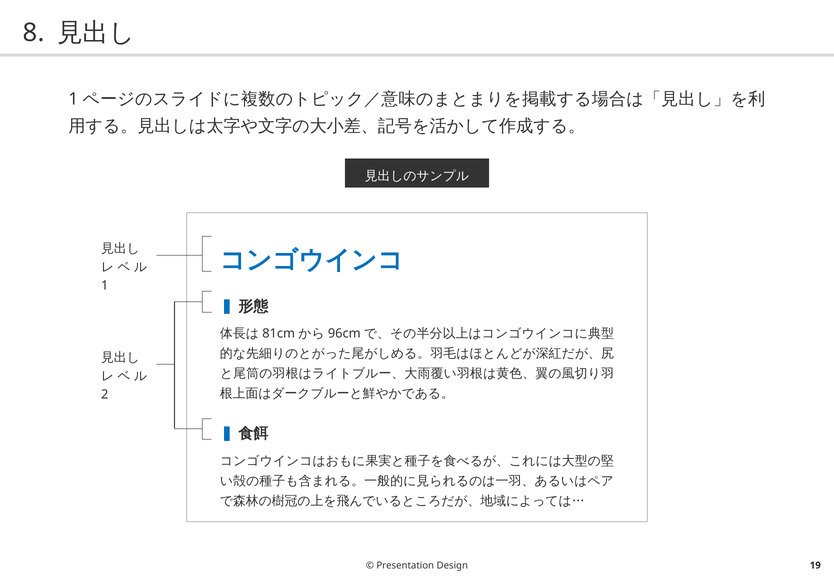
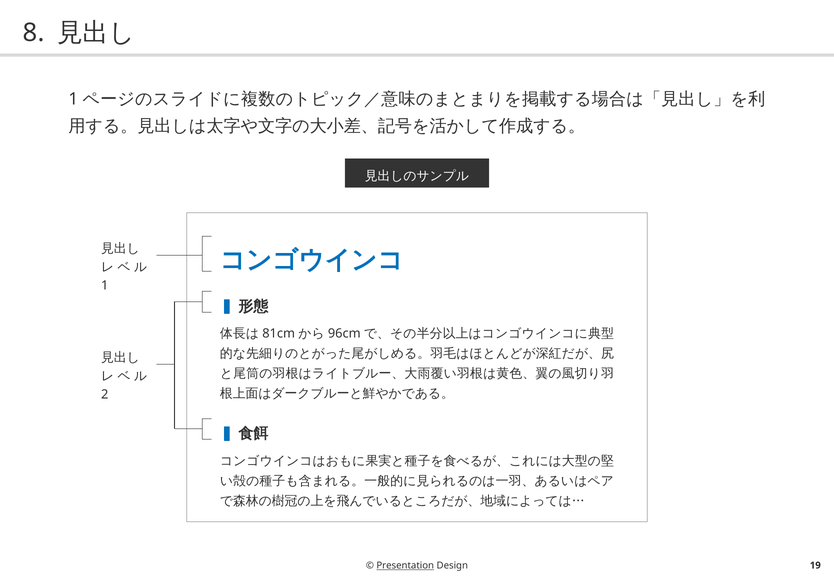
Presentation underline: none -> present (405, 566)
